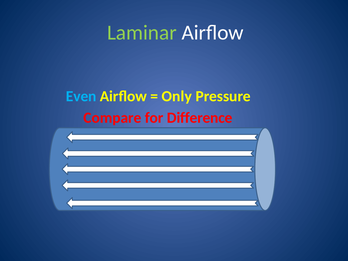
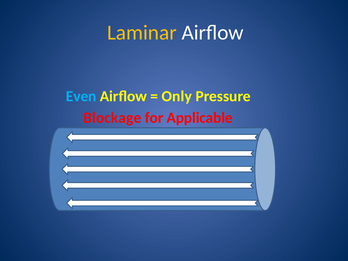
Laminar colour: light green -> yellow (142, 33)
Compare: Compare -> Blockage (112, 118)
Difference: Difference -> Applicable (200, 118)
